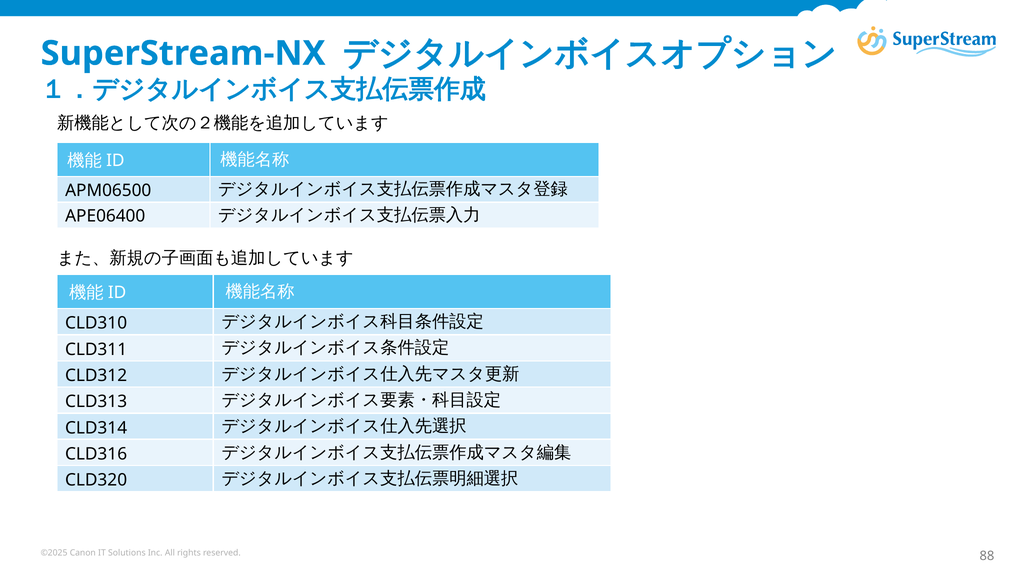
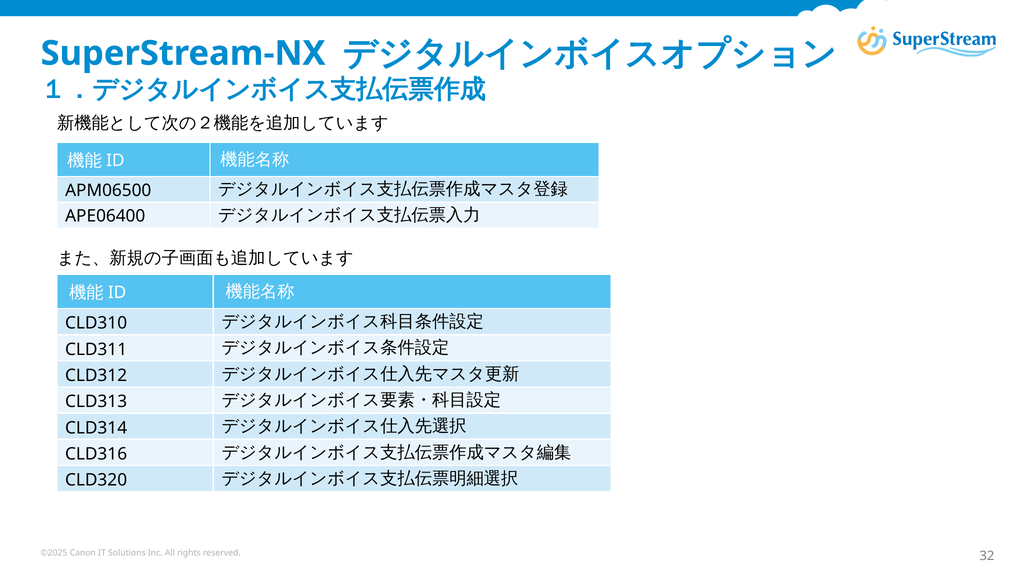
88: 88 -> 32 (987, 556)
